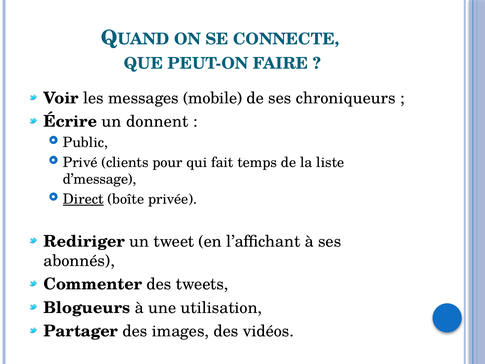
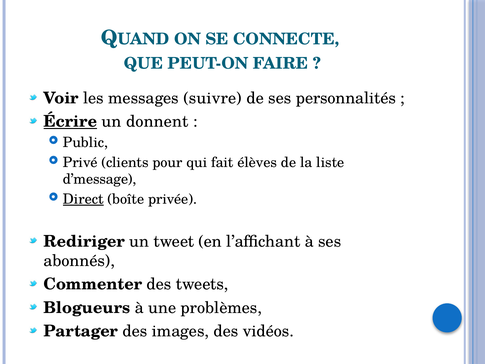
mobile: mobile -> suivre (213, 98)
chroniqueurs: chroniqueurs -> personnalités (346, 98)
Écrire underline: none -> present (70, 122)
temps: temps -> élèves (257, 162)
utilisation: utilisation -> problèmes (221, 307)
